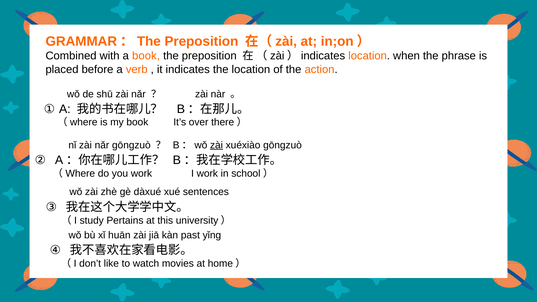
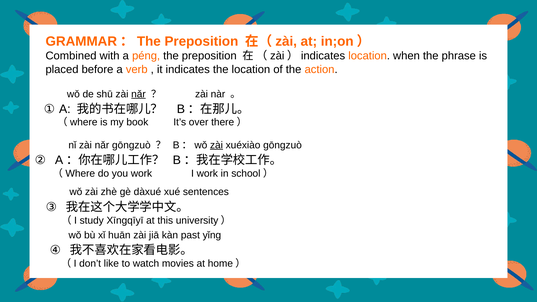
a book: book -> péng (146, 56)
nǎr underline: none -> present (138, 94)
Pertains: Pertains -> Xīngqīyī (125, 220)
